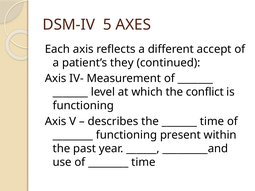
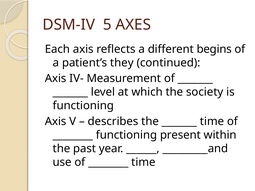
accept: accept -> begins (214, 49)
conflict: conflict -> society (205, 92)
